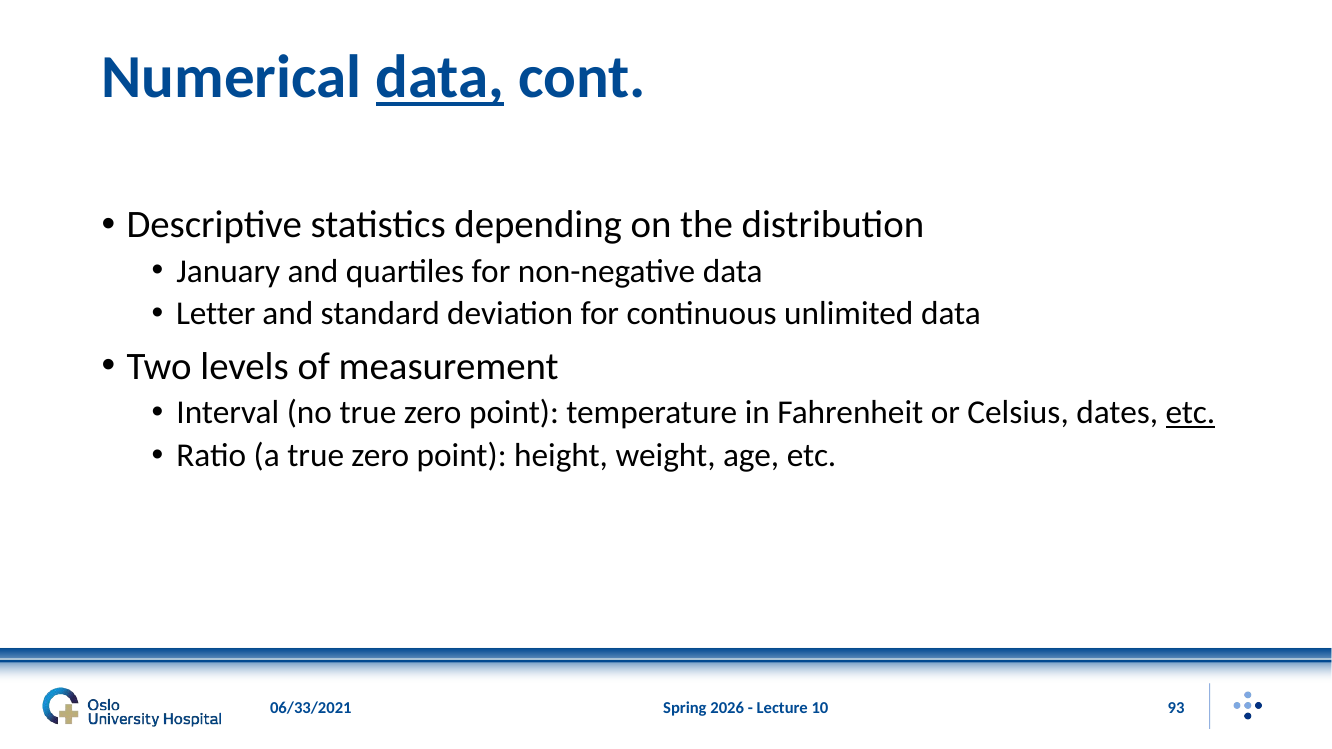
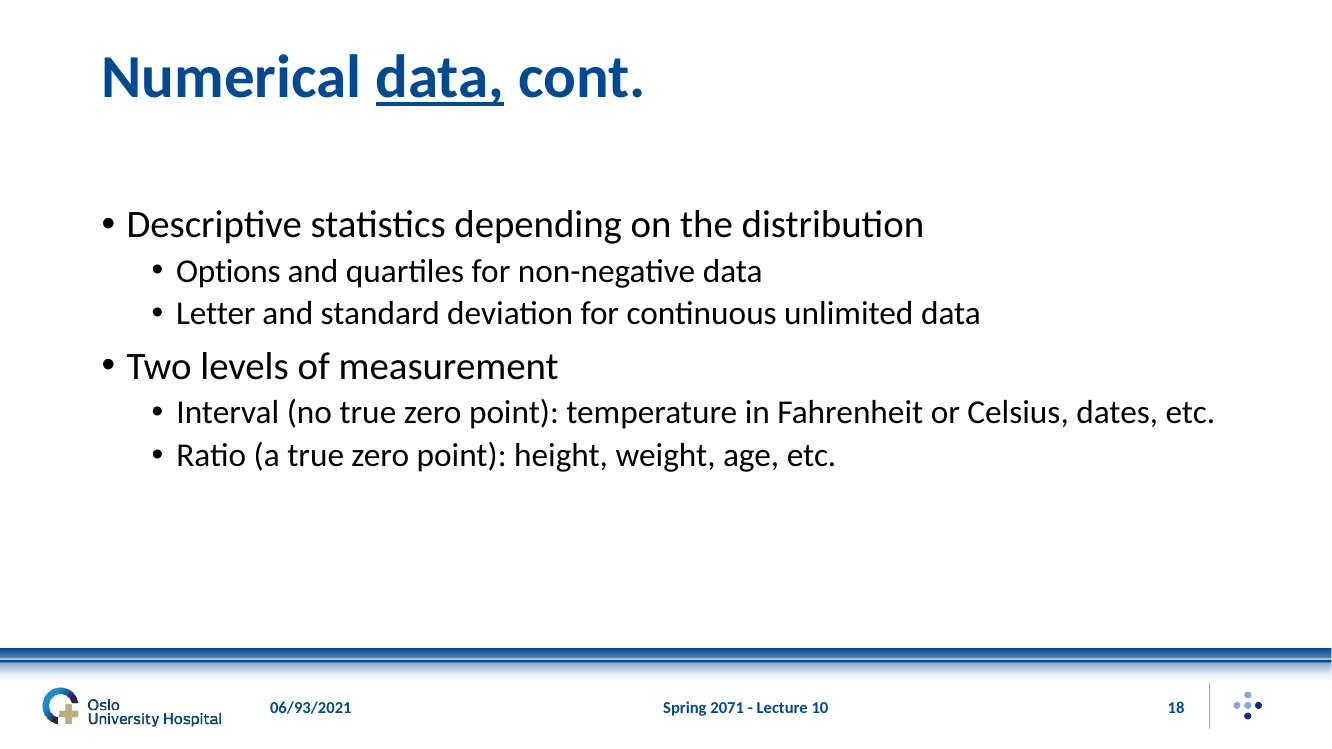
January: January -> Options (228, 271)
etc underline: present -> none (1190, 413)
2026: 2026 -> 2071 (727, 708)
93: 93 -> 18 (1176, 708)
06/33/2021: 06/33/2021 -> 06/93/2021 (311, 709)
